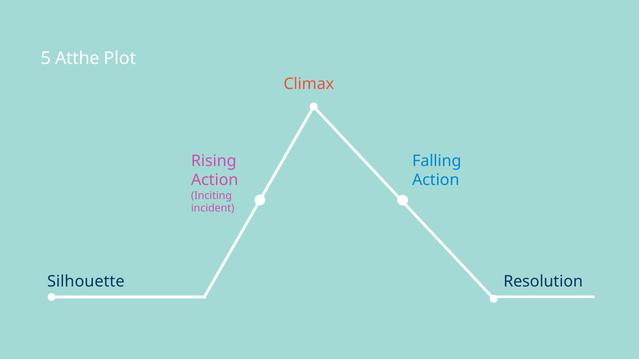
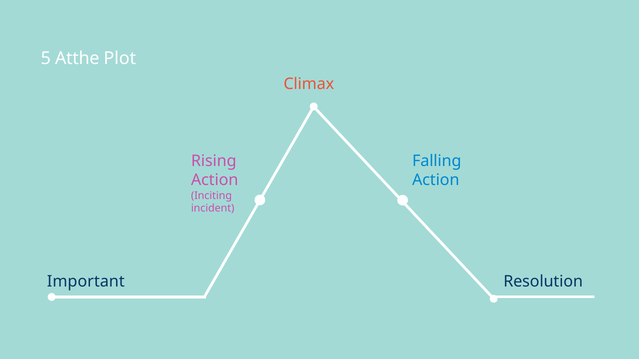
Silhouette: Silhouette -> Important (86, 282)
